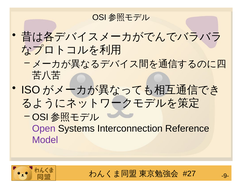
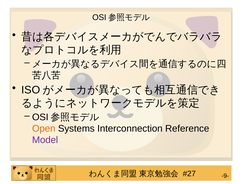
Open colour: purple -> orange (44, 129)
